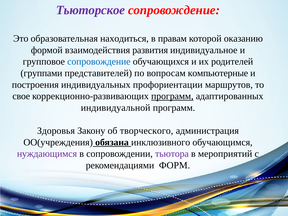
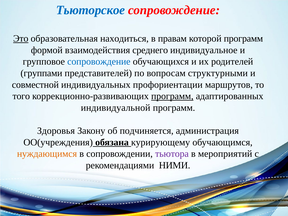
Тьюторское colour: purple -> blue (91, 10)
Это underline: none -> present (21, 39)
которой оказанию: оказанию -> программ (243, 39)
развития: развития -> среднего (150, 50)
компьютерные: компьютерные -> структурными (218, 73)
построения: построения -> совместной (35, 85)
свое: свое -> того (21, 96)
творческого: творческого -> подчиняется (147, 131)
инклюзивного: инклюзивного -> курирующему (161, 142)
нуждающимся colour: purple -> orange (47, 154)
ФОРМ: ФОРМ -> НИМИ (175, 165)
